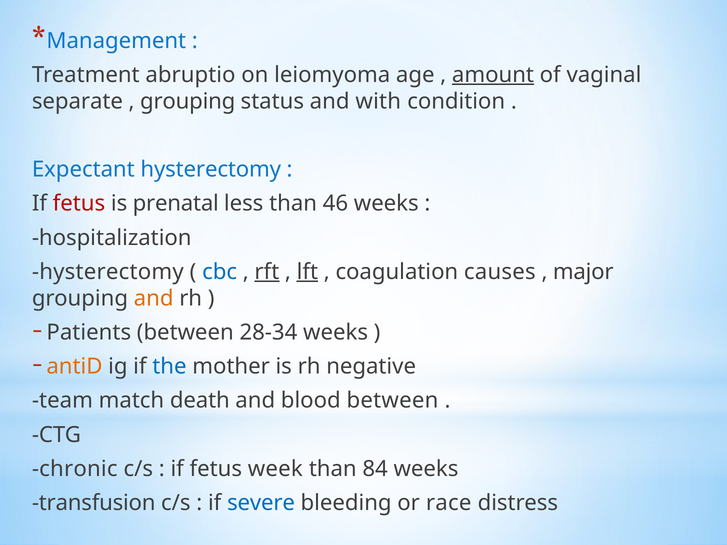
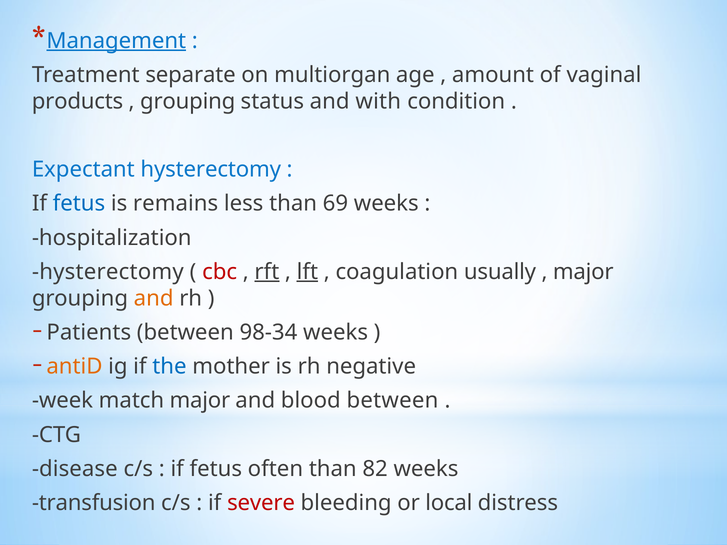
Management underline: none -> present (116, 41)
abruptio: abruptio -> separate (191, 75)
leiomyoma: leiomyoma -> multiorgan (332, 75)
amount underline: present -> none (493, 75)
separate: separate -> products (78, 101)
fetus colour: red -> blue (79, 204)
prenatal: prenatal -> remains (176, 204)
46: 46 -> 69 (335, 204)
cbc colour: blue -> red (220, 272)
causes: causes -> usually (500, 272)
28-34: 28-34 -> 98-34 (268, 333)
team: team -> week (62, 401)
match death: death -> major (200, 401)
chronic: chronic -> disease (75, 469)
week: week -> often (275, 469)
84: 84 -> 82 (375, 469)
severe colour: blue -> red (261, 503)
race: race -> local (449, 503)
